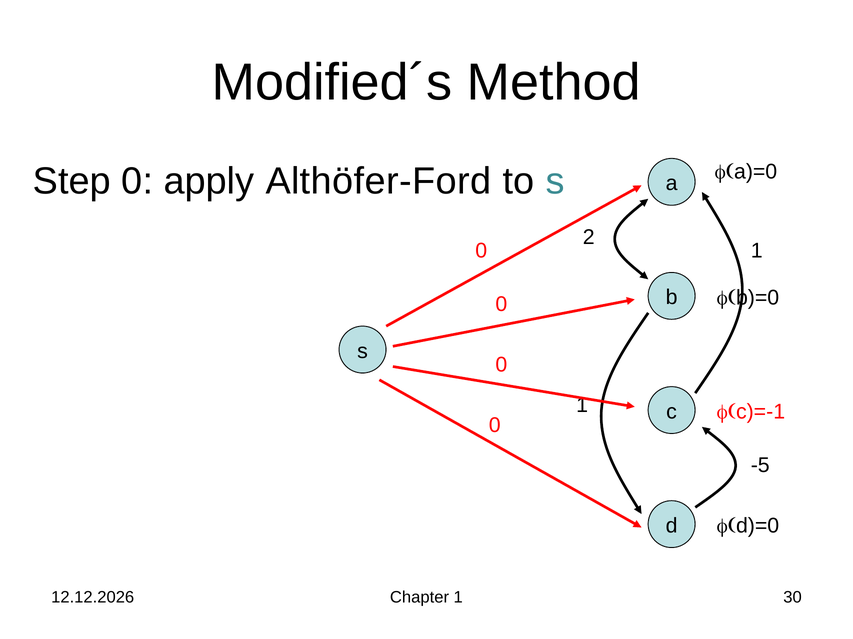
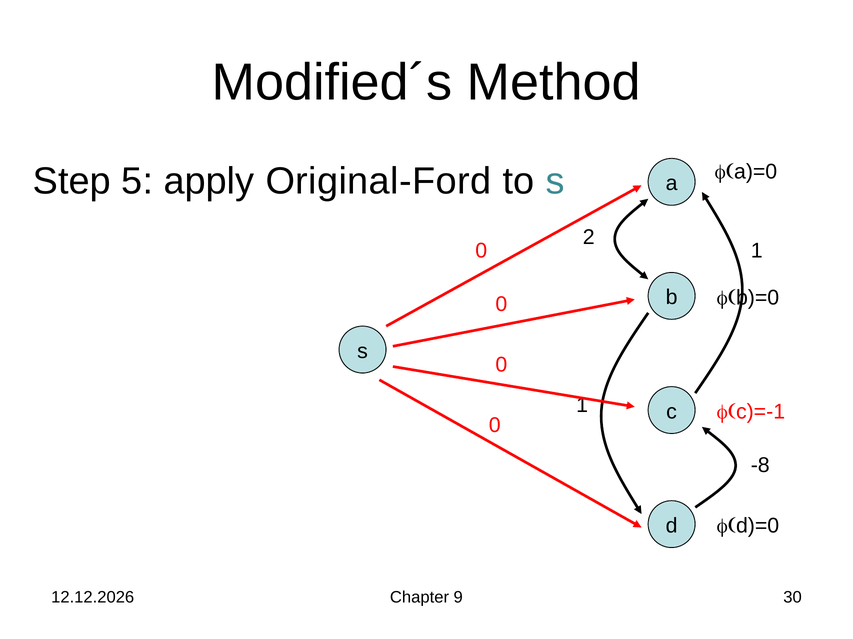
Step 0: 0 -> 5 (137, 182)
Althöfer-Ford: Althöfer-Ford -> Original-Ford (378, 182)
-5: -5 -> -8 (760, 466)
Chapter 1: 1 -> 9 (458, 598)
